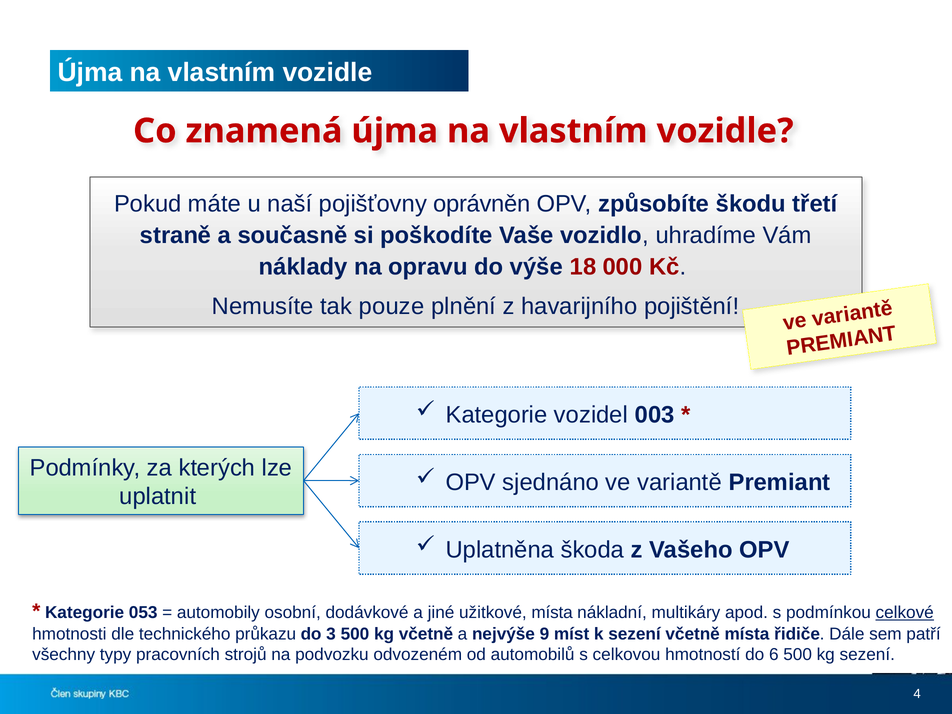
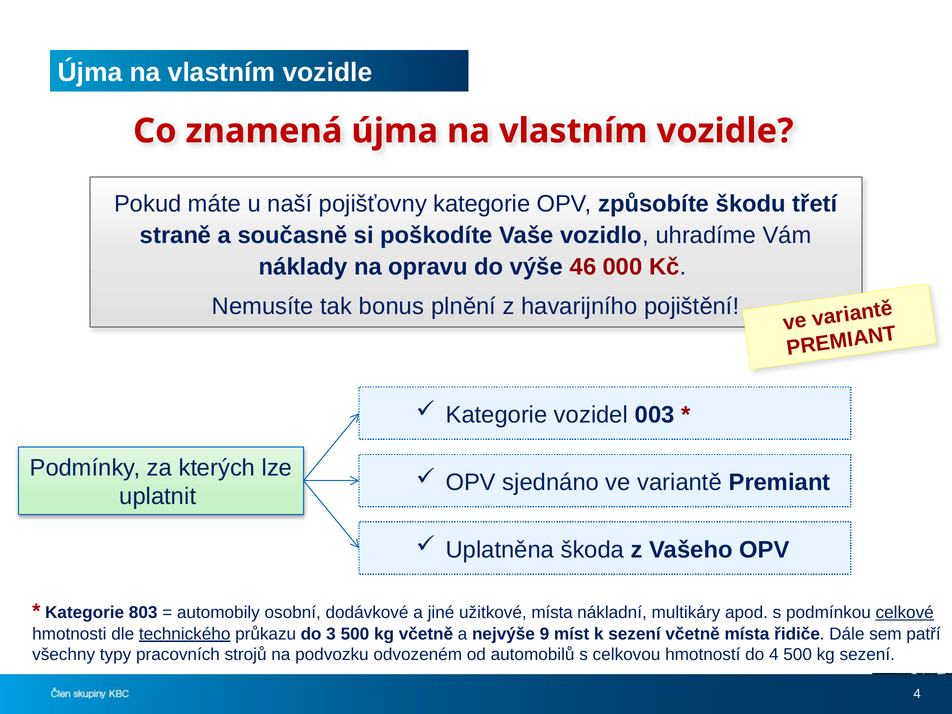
pojišťovny oprávněn: oprávněn -> kategorie (482, 204)
18: 18 -> 46 (583, 267)
pouze: pouze -> bonus (391, 306)
053: 053 -> 803 (143, 612)
technického underline: none -> present (185, 634)
do 6: 6 -> 4 (774, 655)
